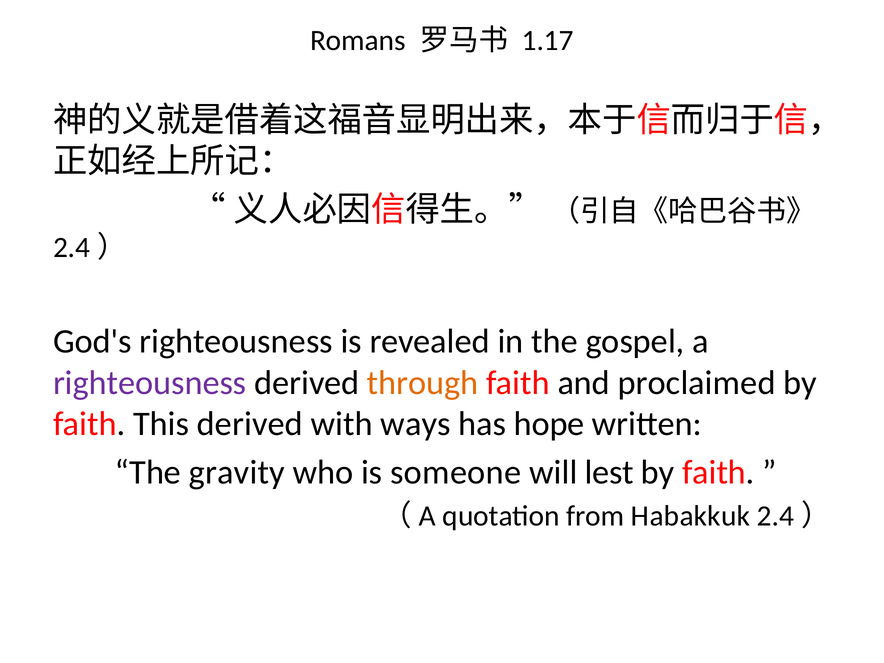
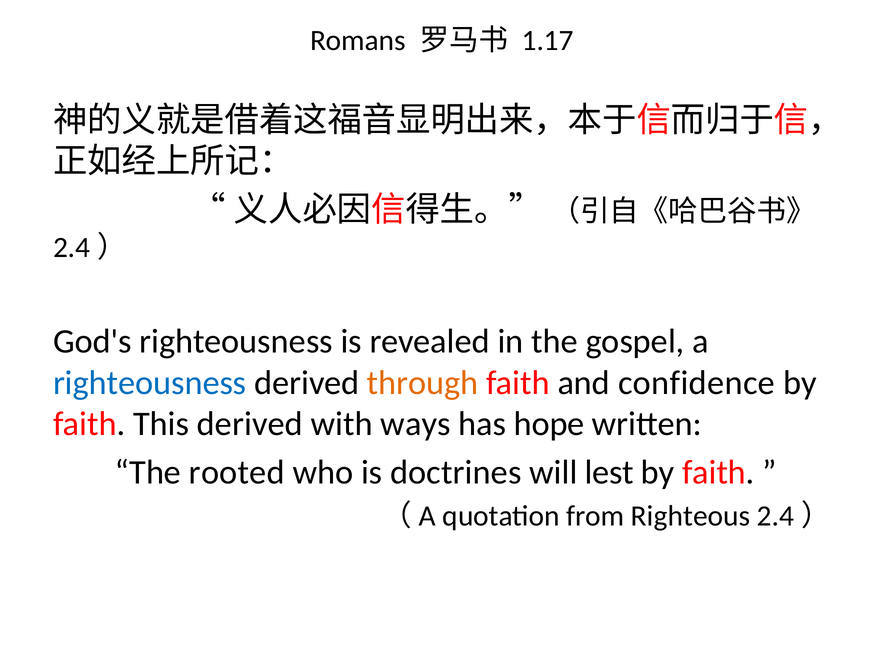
righteousness colour: purple -> blue (150, 383)
proclaimed: proclaimed -> confidence (696, 383)
gravity: gravity -> rooted (237, 472)
someone: someone -> doctrines (456, 472)
Habakkuk: Habakkuk -> Righteous (691, 516)
